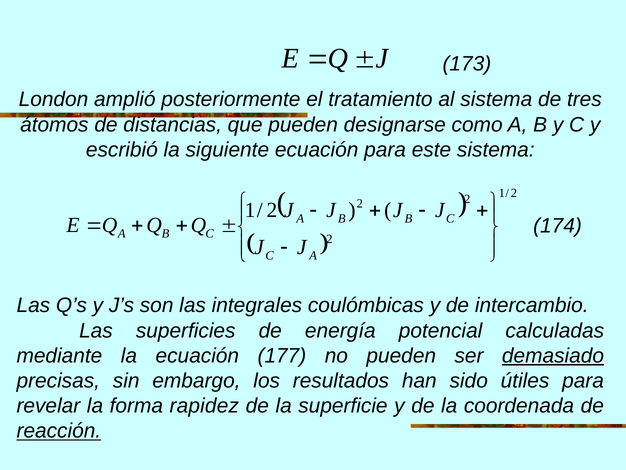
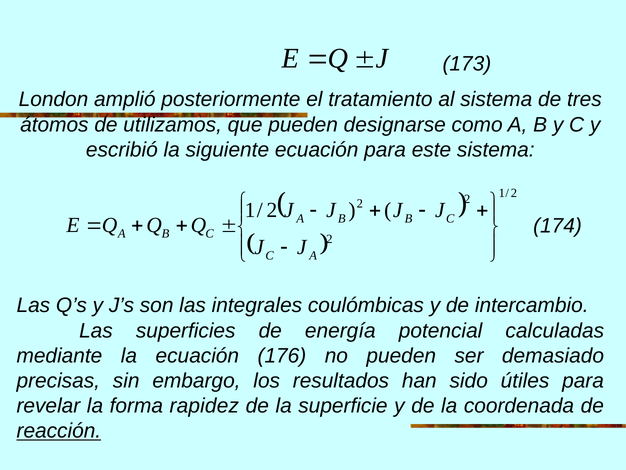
distancias: distancias -> utilizamos (173, 125)
177: 177 -> 176 (282, 355)
demasiado underline: present -> none (553, 355)
